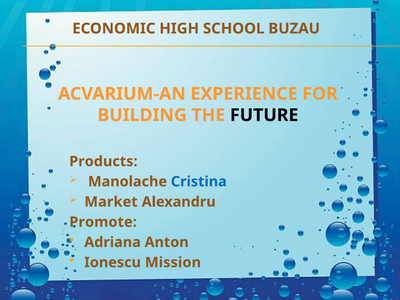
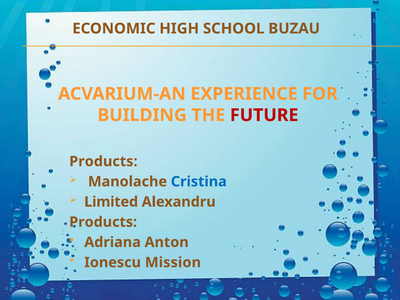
FUTURE colour: black -> red (264, 115)
Market: Market -> Limited (111, 202)
Promote: Promote -> Products (103, 222)
